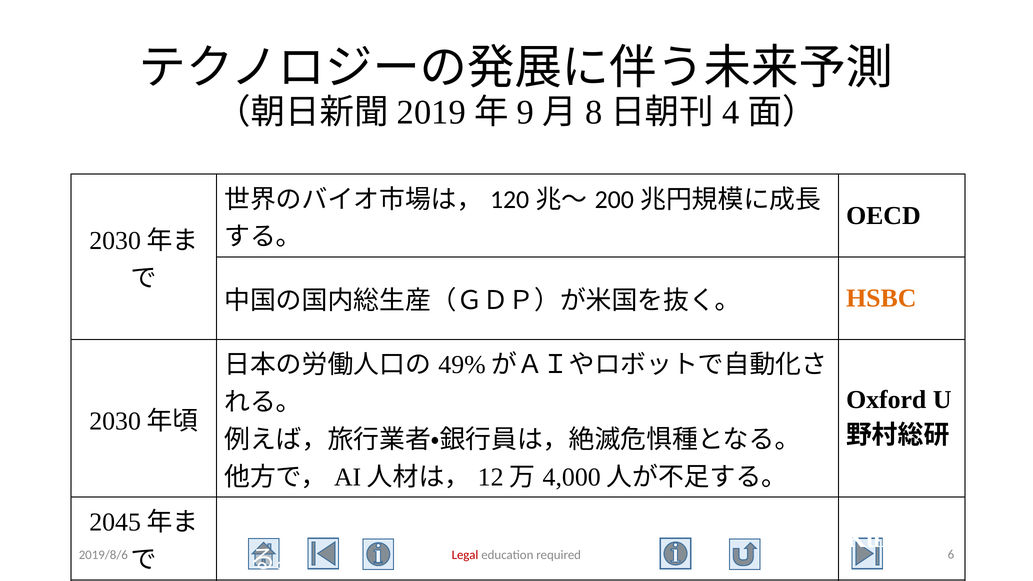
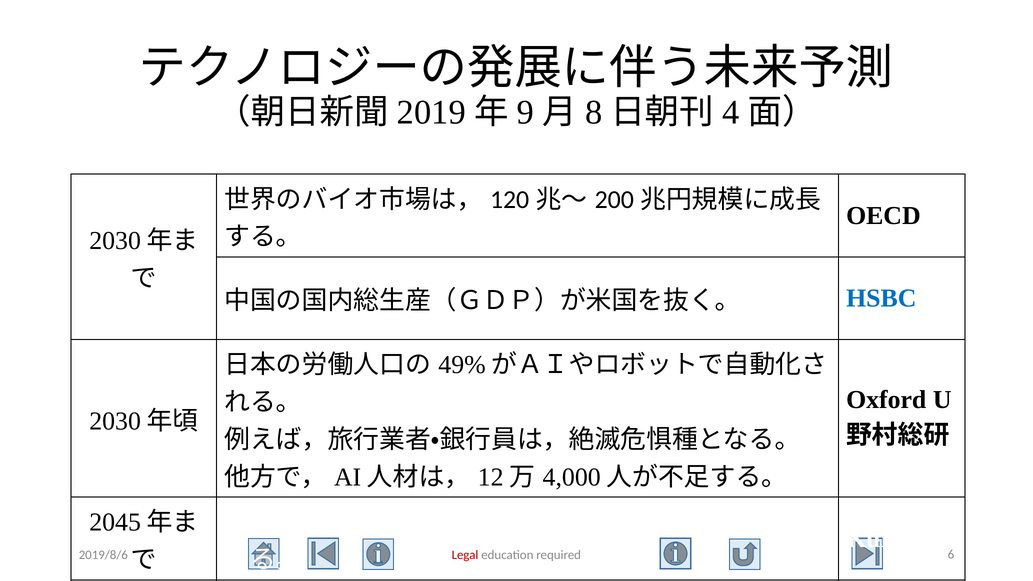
HSBC colour: orange -> blue (881, 298)
